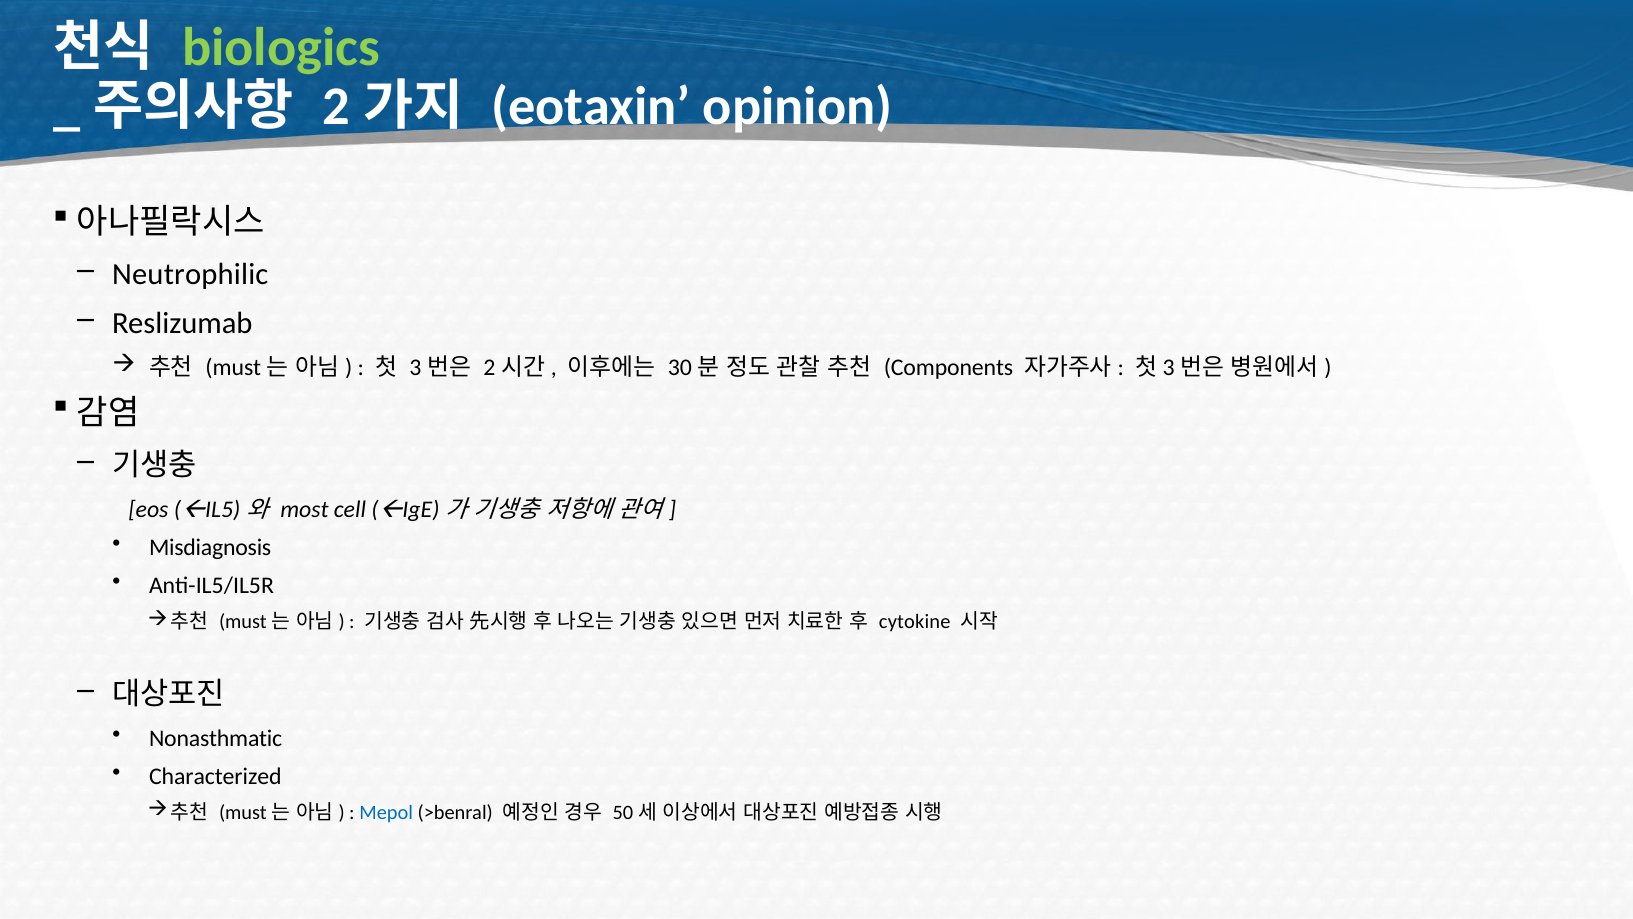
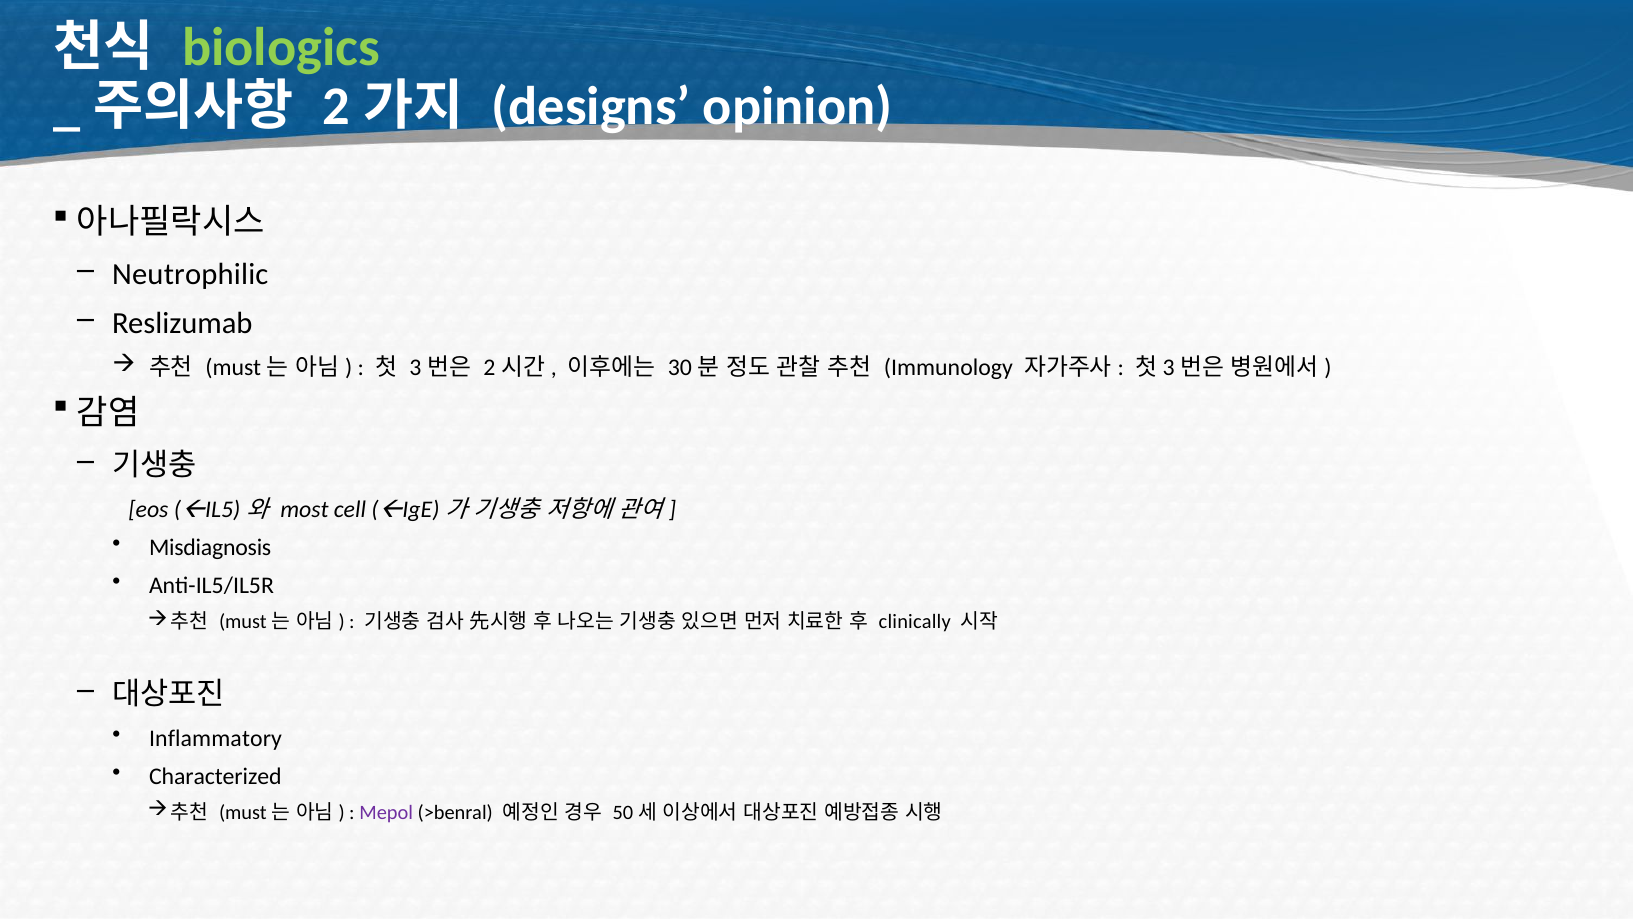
eotaxin: eotaxin -> designs (591, 106)
Components: Components -> Immunology (948, 368)
cytokine: cytokine -> clinically (915, 622)
Nonasthmatic: Nonasthmatic -> Inflammatory (215, 738)
Mepol colour: blue -> purple (386, 812)
